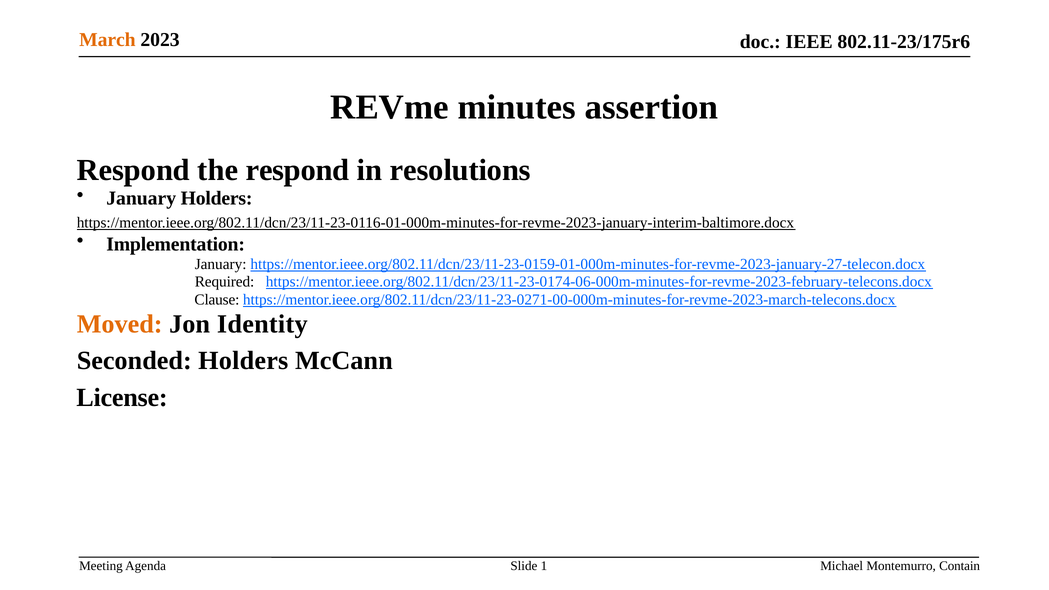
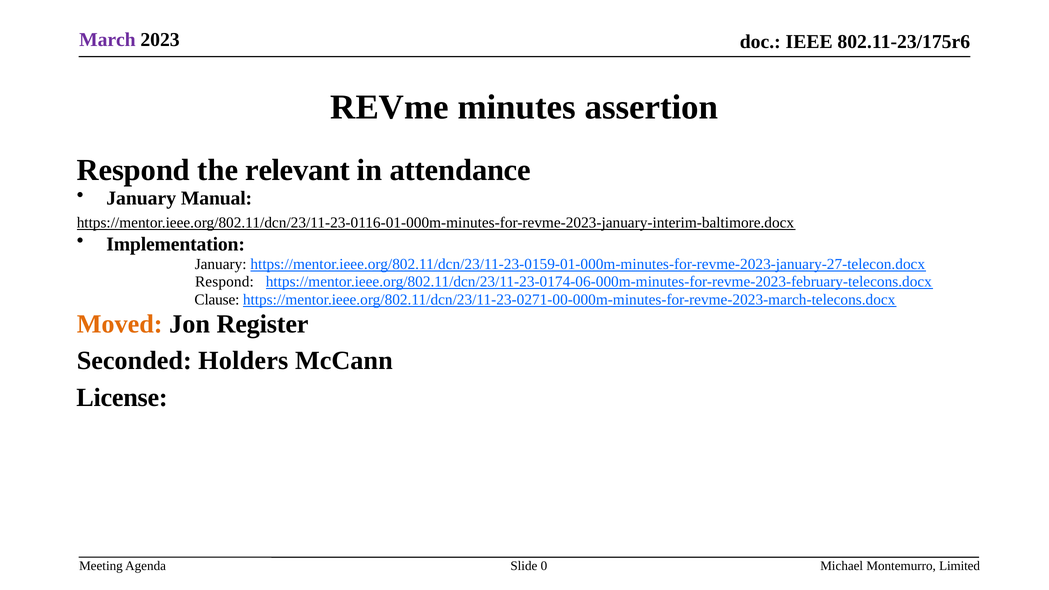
March colour: orange -> purple (107, 40)
the respond: respond -> relevant (298, 170)
resolutions: resolutions -> attendance (460, 170)
January Holders: Holders -> Manual (217, 198)
Required: Required -> Respond (224, 282)
Identity: Identity -> Register (262, 324)
1: 1 -> 0 (544, 566)
Contain: Contain -> Limited (960, 566)
